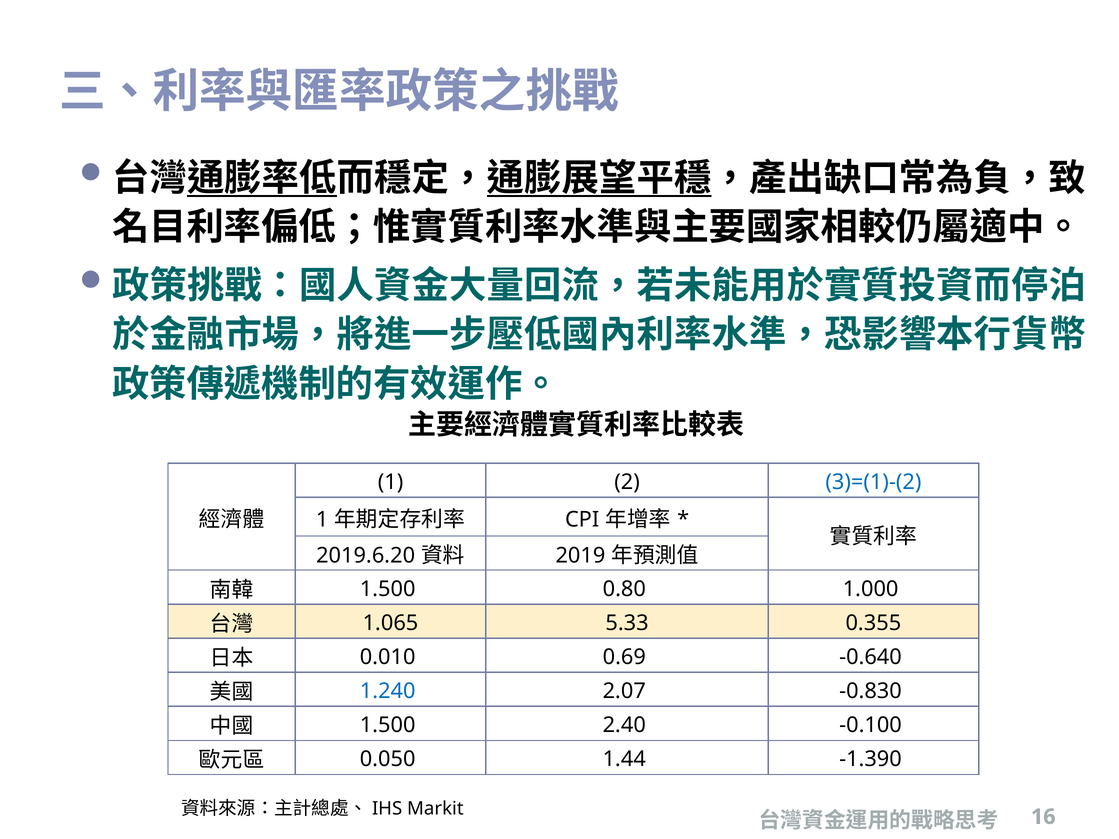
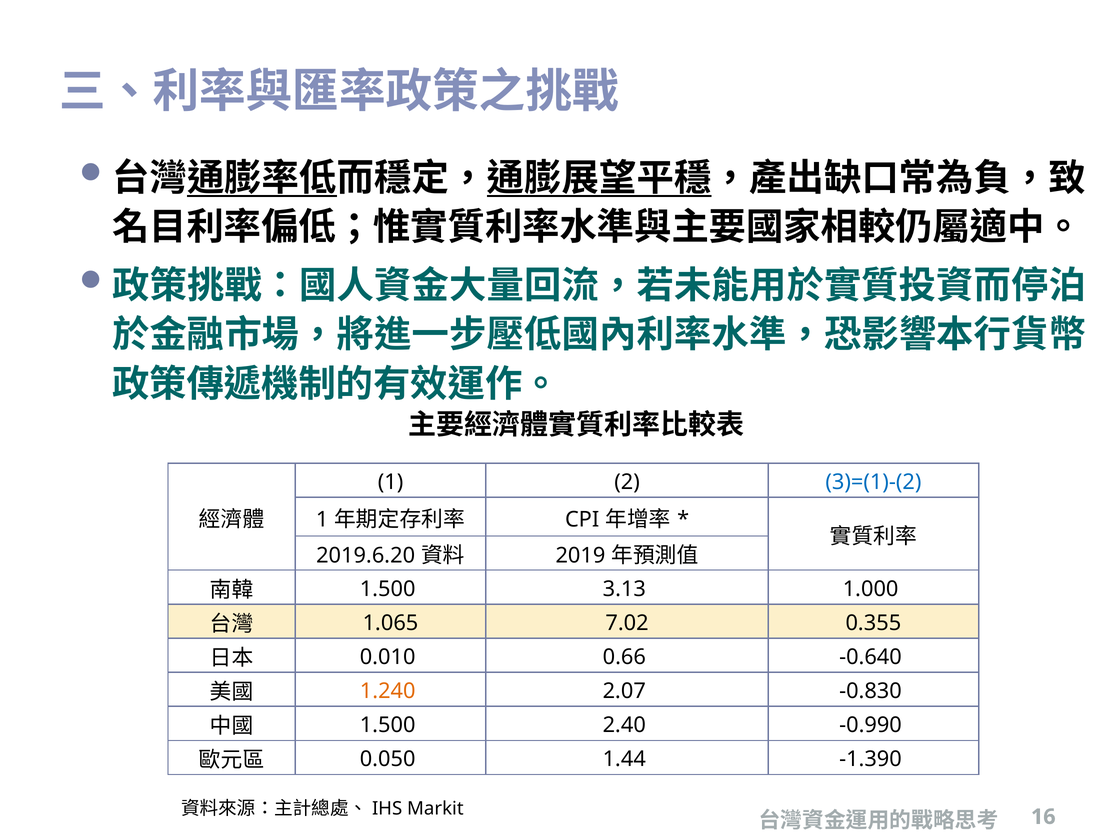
0.80: 0.80 -> 3.13 (624, 589)
5.33: 5.33 -> 7.02 (627, 623)
0.69: 0.69 -> 0.66 (624, 657)
1.240 colour: blue -> orange (388, 691)
-0.100: -0.100 -> -0.990 (870, 725)
